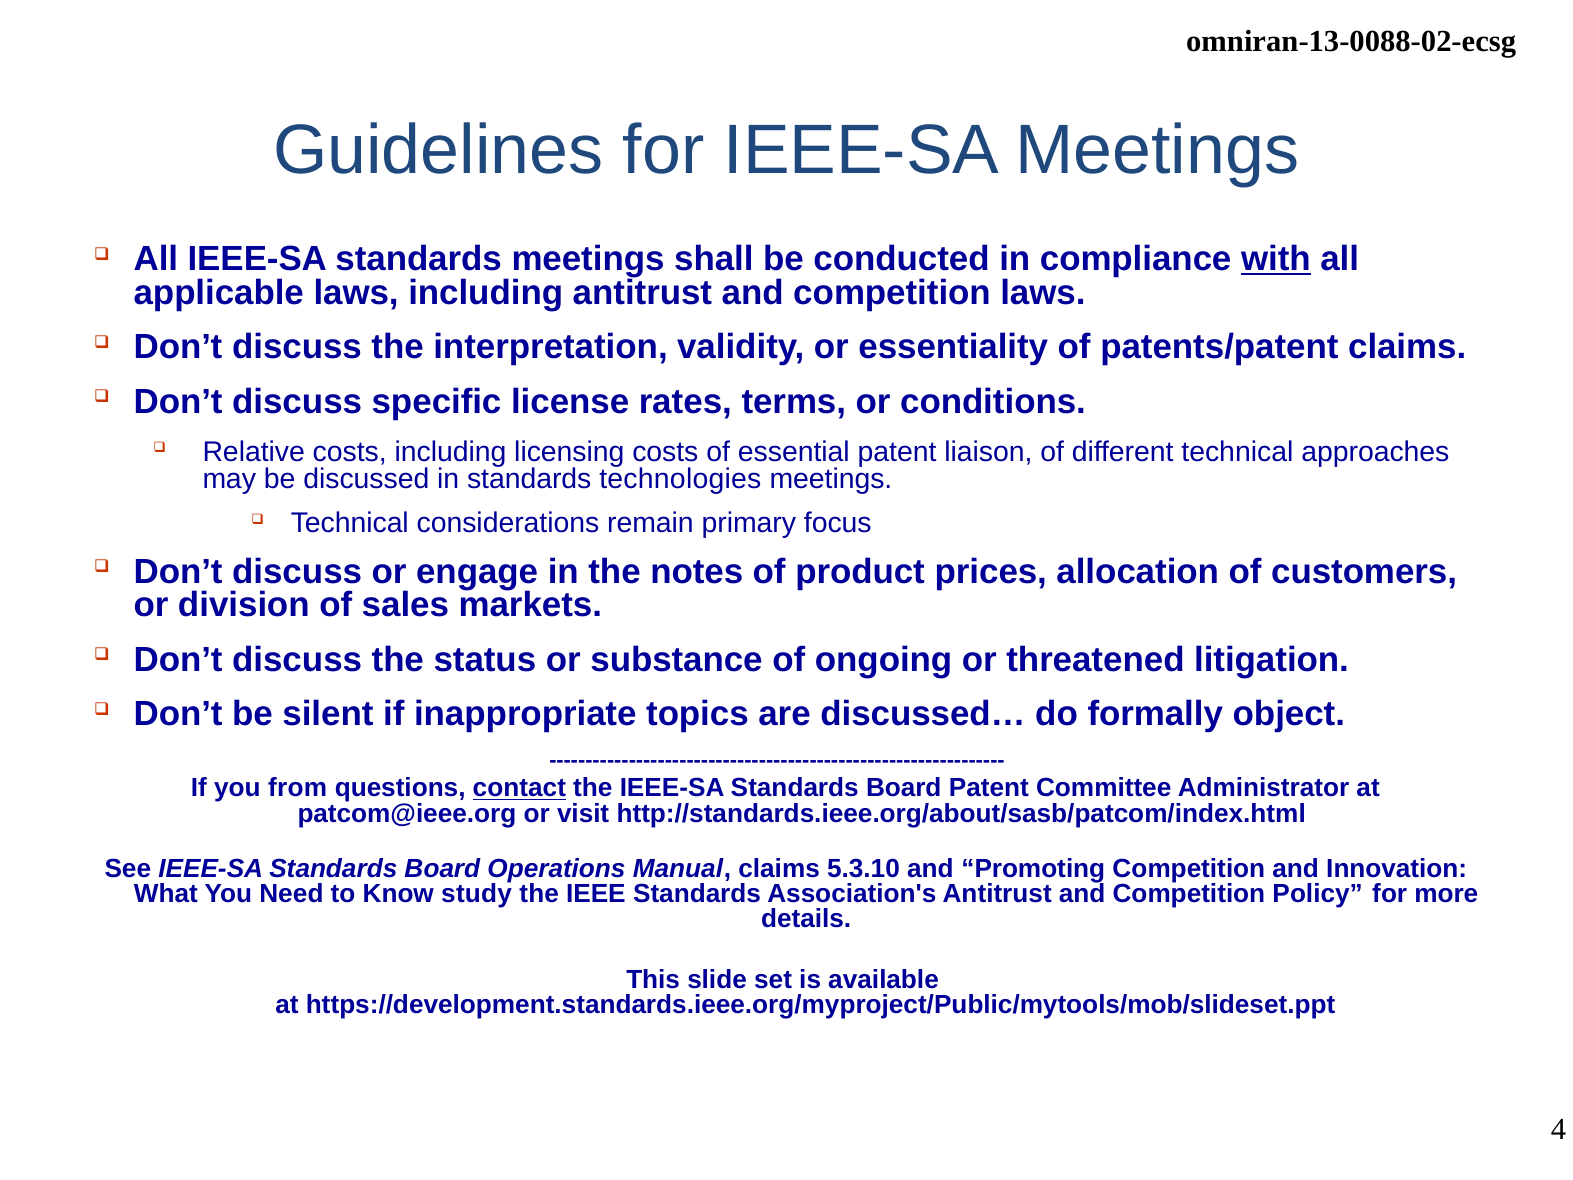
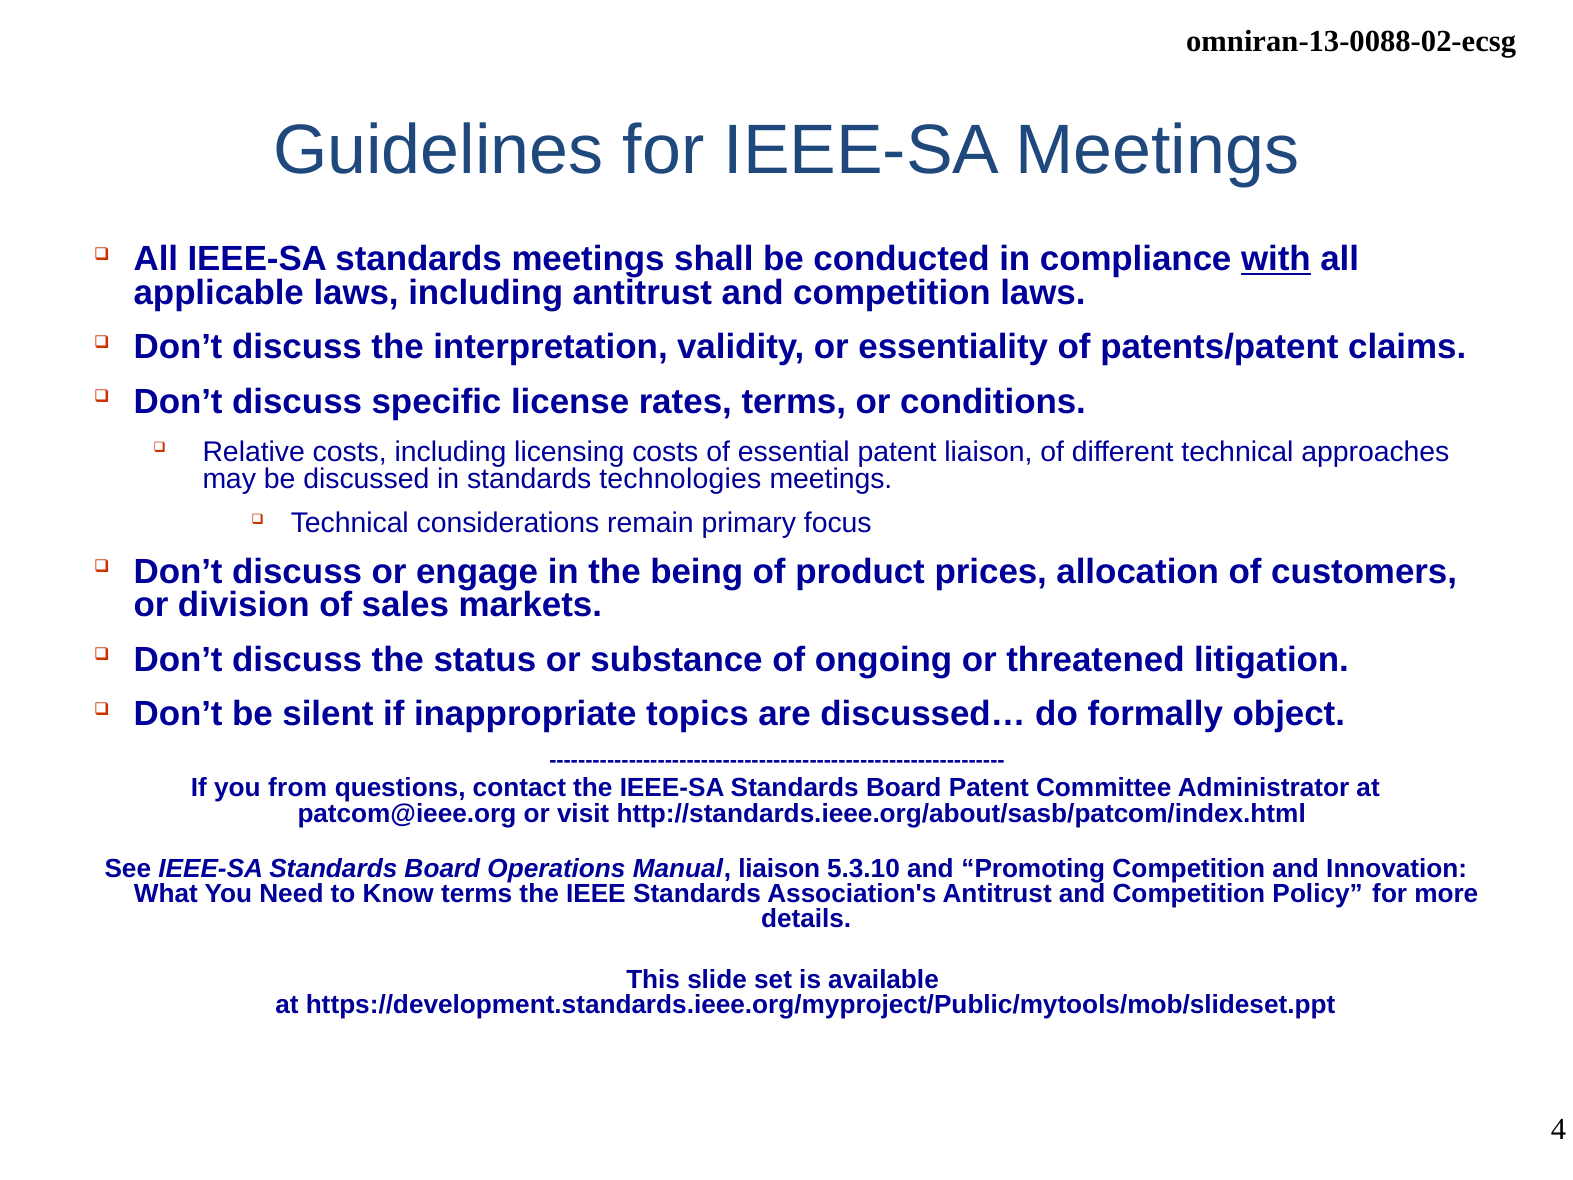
notes: notes -> being (697, 571)
contact underline: present -> none (519, 788)
Manual claims: claims -> liaison (779, 869)
Know study: study -> terms (477, 894)
